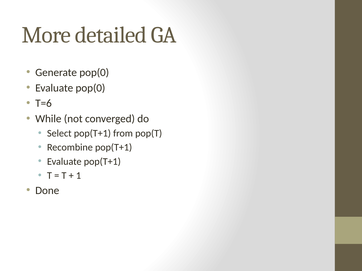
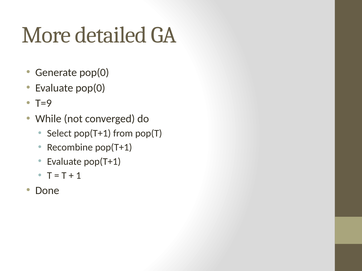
T=6: T=6 -> T=9 (44, 104)
